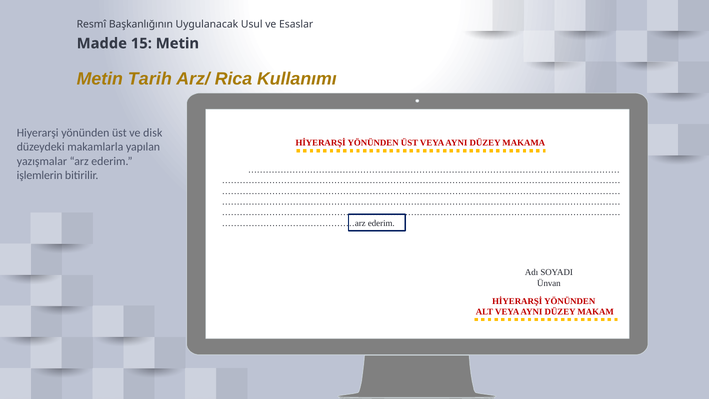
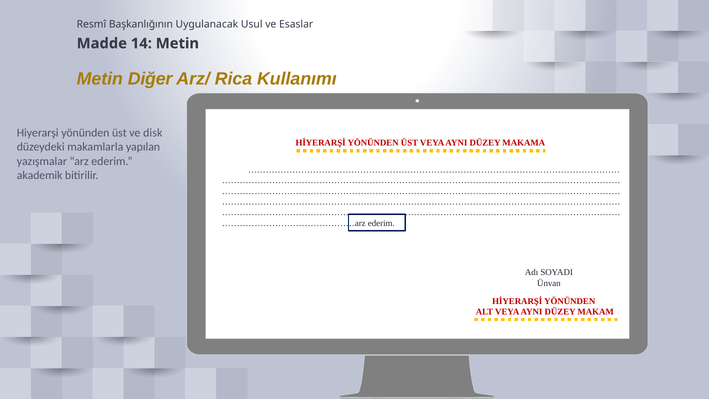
15: 15 -> 14 (141, 43)
Tarih: Tarih -> Diğer (150, 79)
işlemlerin: işlemlerin -> akademik (40, 175)
